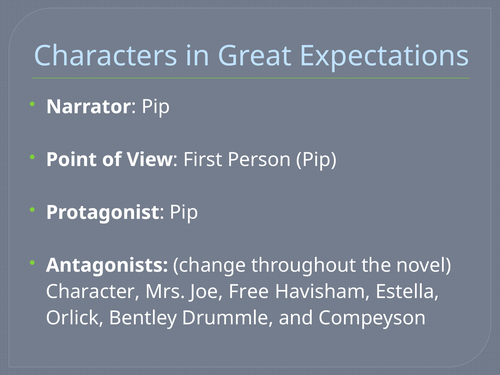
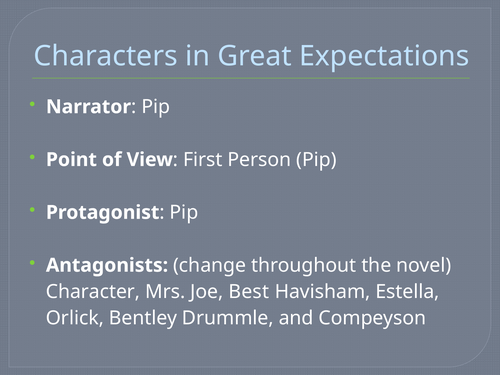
Free: Free -> Best (249, 292)
